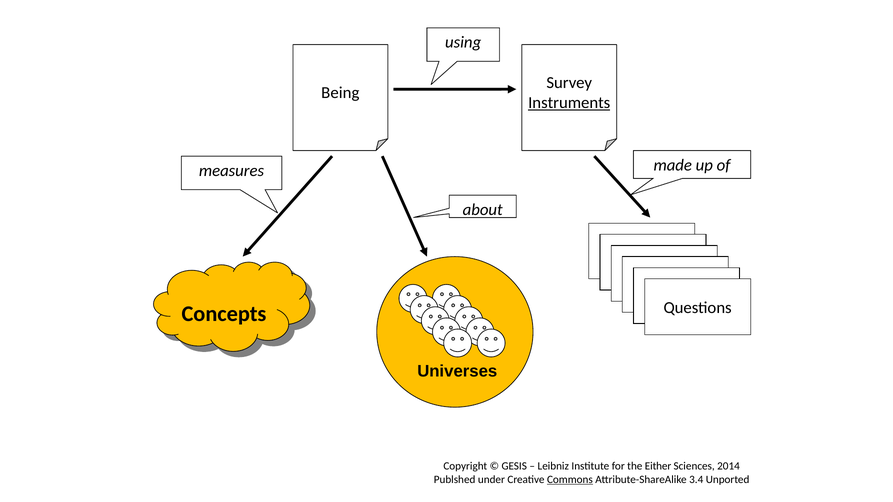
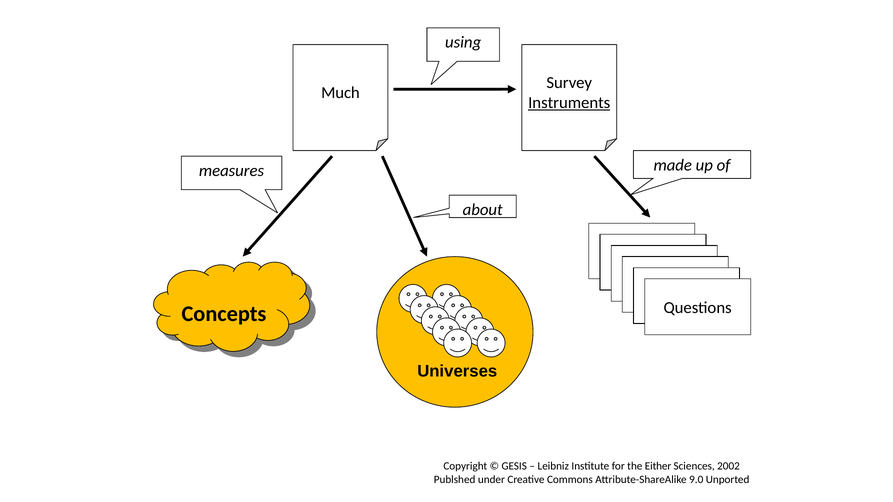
Being: Being -> Much (340, 93)
2014: 2014 -> 2002 (729, 466)
Commons underline: present -> none (570, 480)
3.4: 3.4 -> 9.0 (696, 480)
